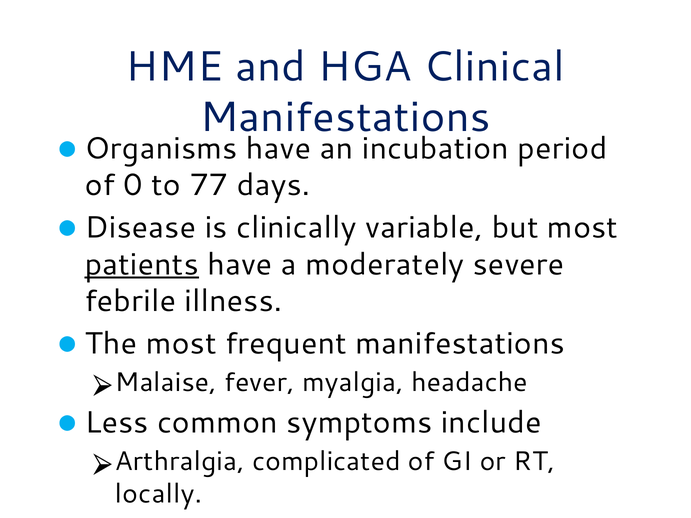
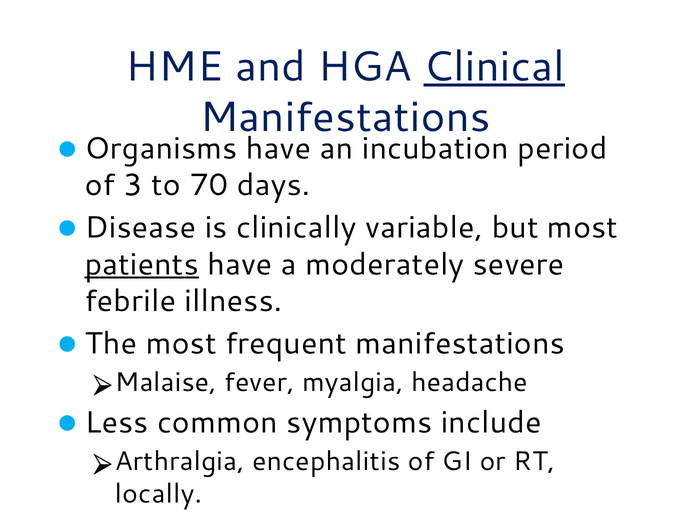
Clinical underline: none -> present (494, 67)
0: 0 -> 3 (133, 185)
77: 77 -> 70 (209, 185)
complicated: complicated -> encephalitis (326, 462)
